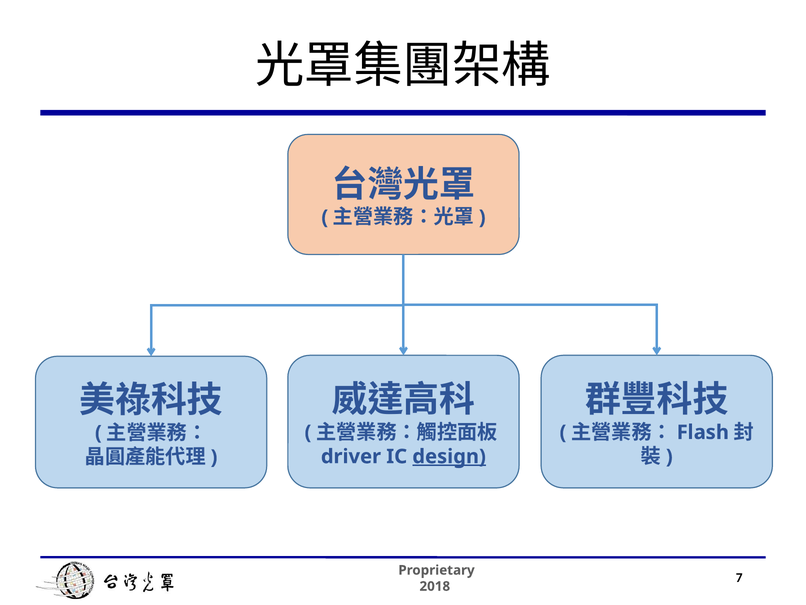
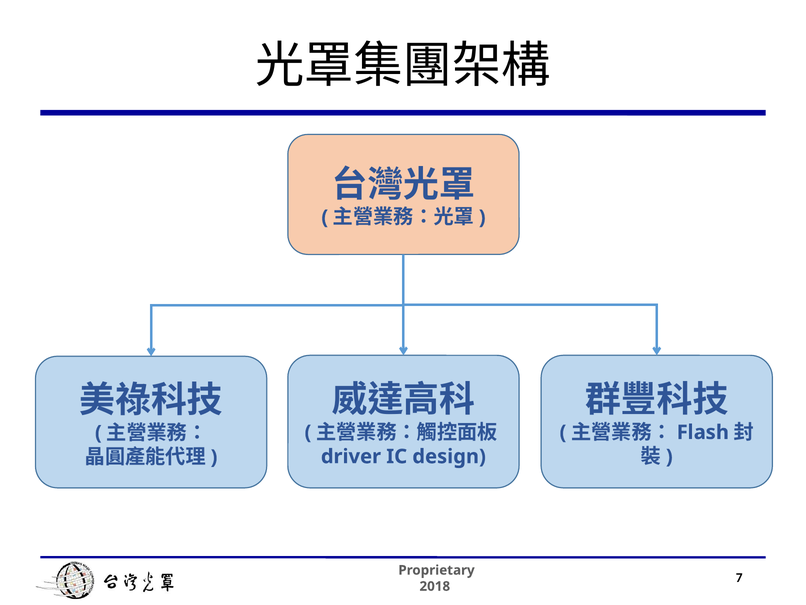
design underline: present -> none (449, 456)
